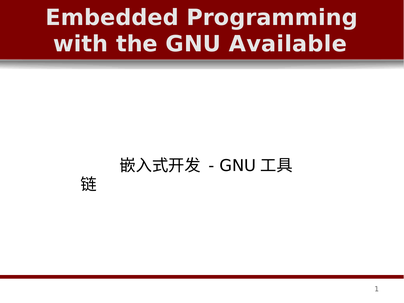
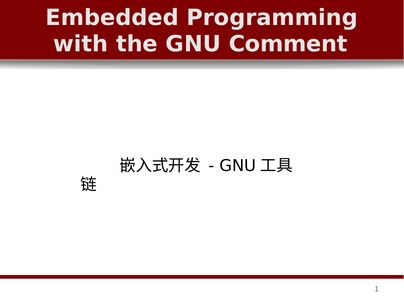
Available: Available -> Comment (288, 44)
